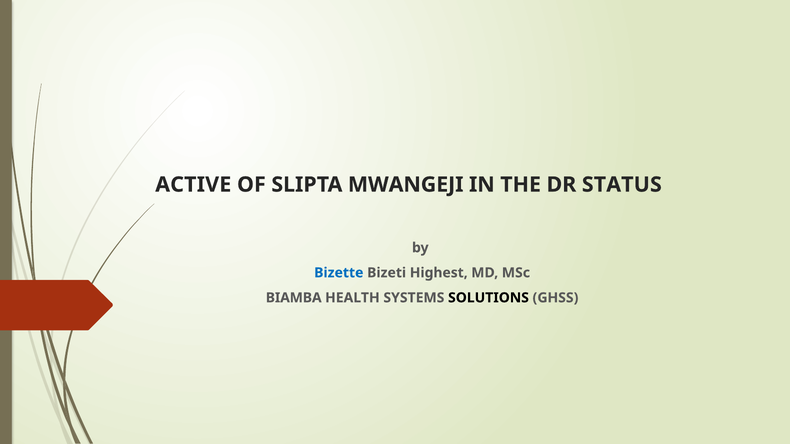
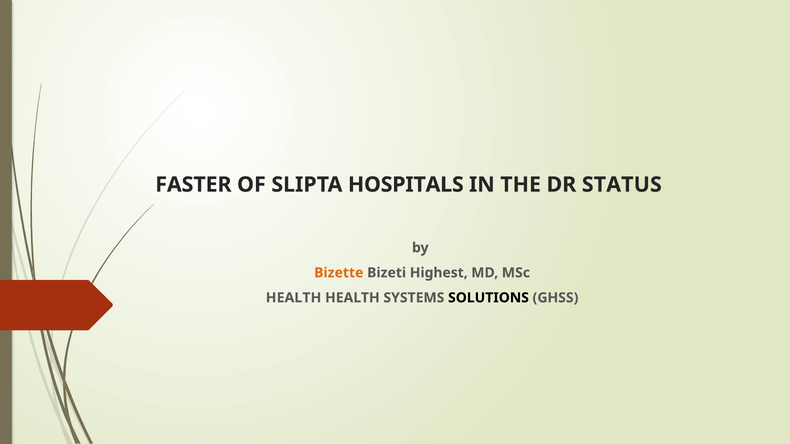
ACTIVE: ACTIVE -> FASTER (193, 185)
MWANGEJI: MWANGEJI -> HOSPITALS (406, 185)
Bizette colour: blue -> orange (339, 273)
BIAMBA: BIAMBA -> HEALTH (294, 298)
